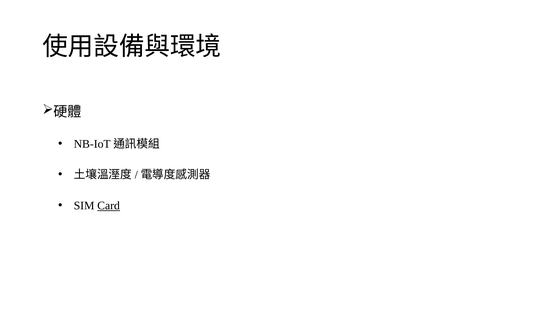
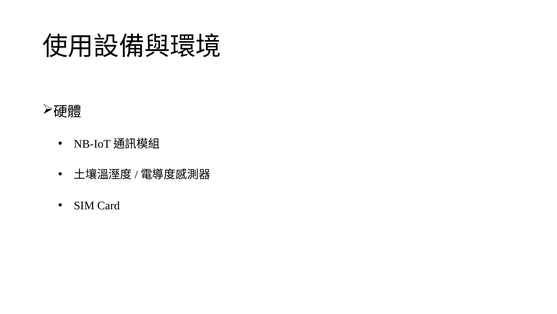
Card underline: present -> none (109, 205)
